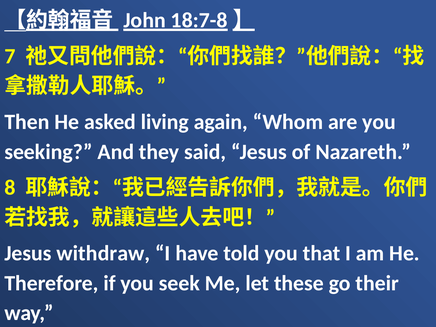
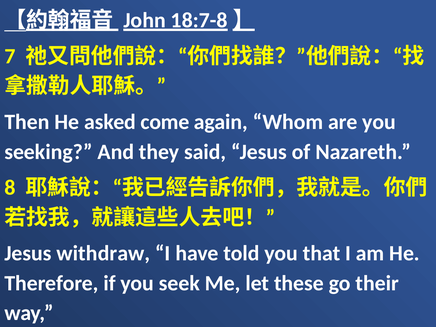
living: living -> come (165, 122)
